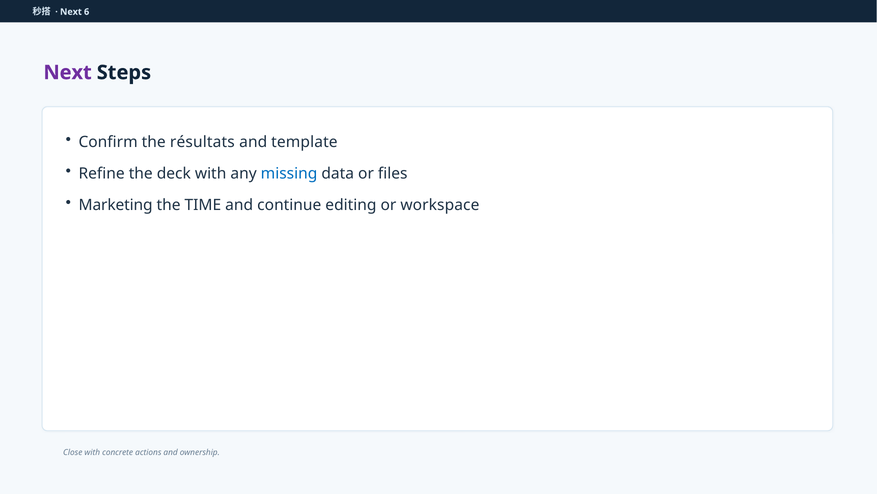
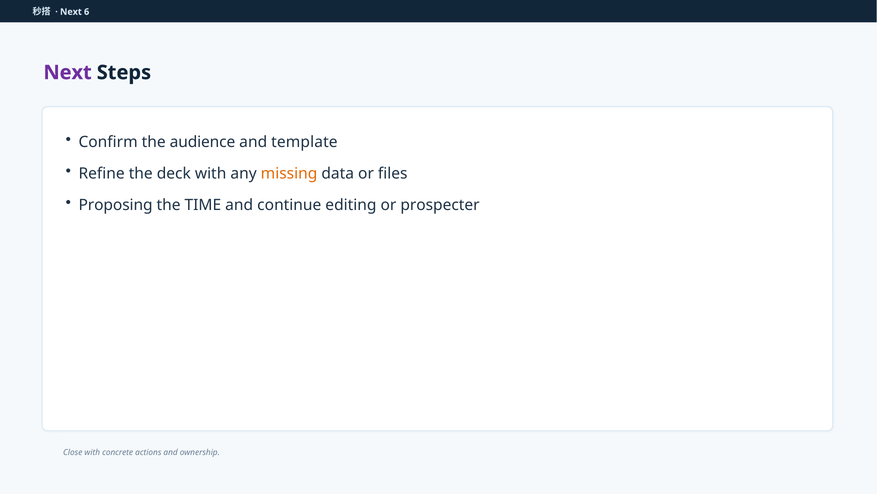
résultats: résultats -> audience (203, 142)
missing colour: blue -> orange (289, 173)
Marketing: Marketing -> Proposing (116, 205)
workspace: workspace -> prospecter (440, 205)
